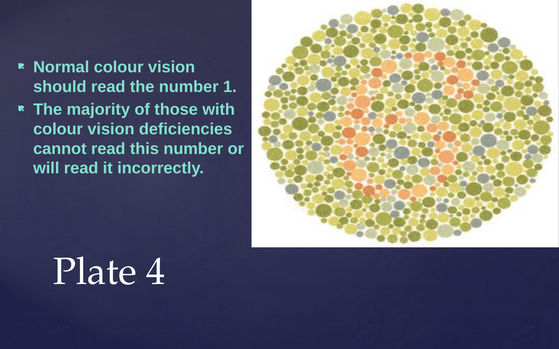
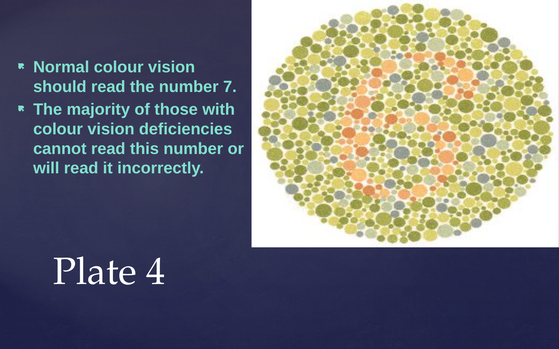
1: 1 -> 7 (230, 87)
